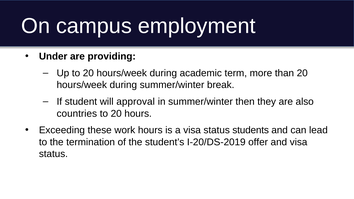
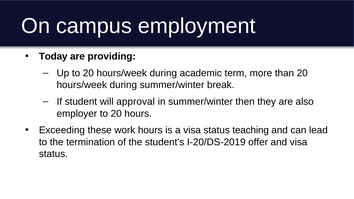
Under: Under -> Today (53, 57)
countries: countries -> employer (77, 114)
students: students -> teaching (251, 130)
